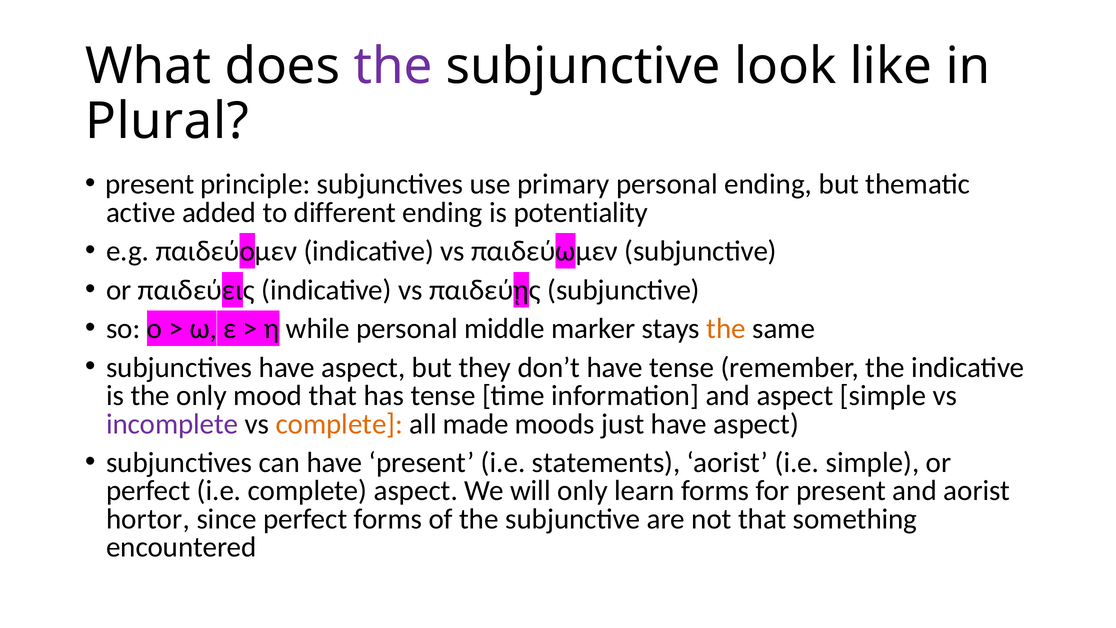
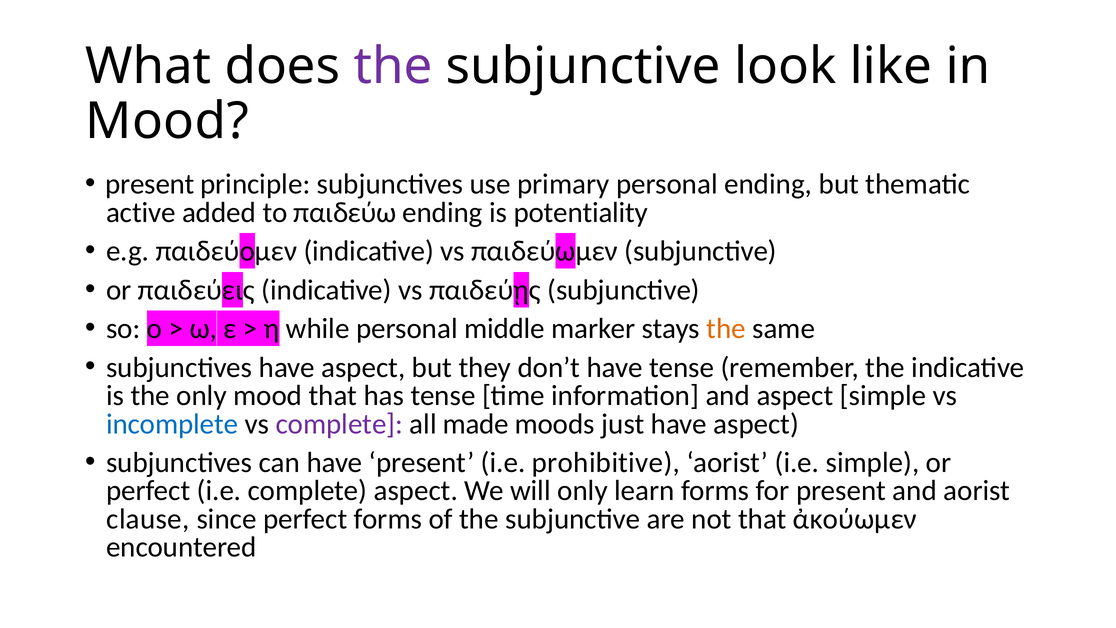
Plural: Plural -> Mood (167, 121)
different: different -> παιδεύω (345, 213)
incomplete colour: purple -> blue (172, 424)
complete colour: orange -> purple (339, 424)
statements: statements -> prohibitive (606, 462)
hortor: hortor -> clause (148, 519)
something: something -> ἀκούωμεν (855, 519)
